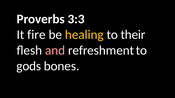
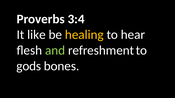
3:3: 3:3 -> 3:4 (76, 19)
fire: fire -> like (36, 35)
their: their -> hear (133, 35)
and colour: pink -> light green (55, 51)
